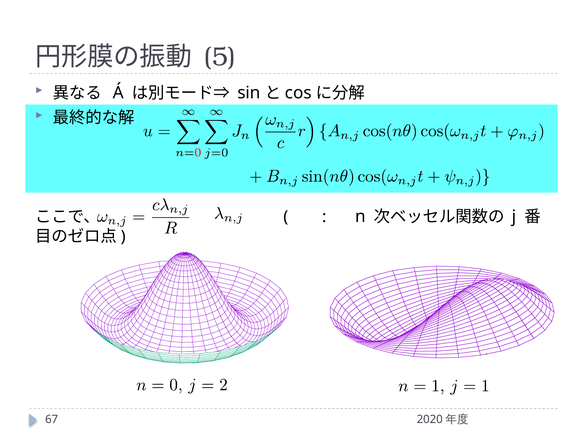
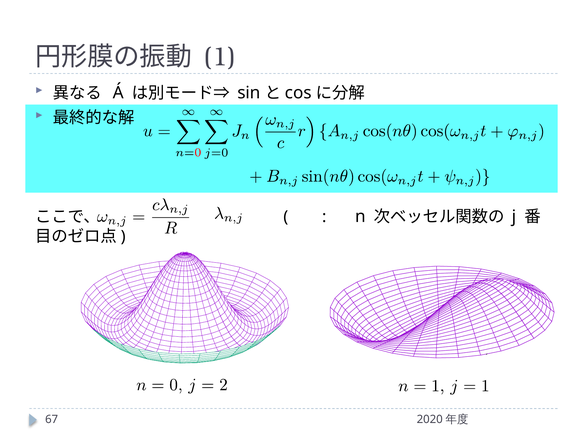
5: 5 -> 1 (220, 57)
